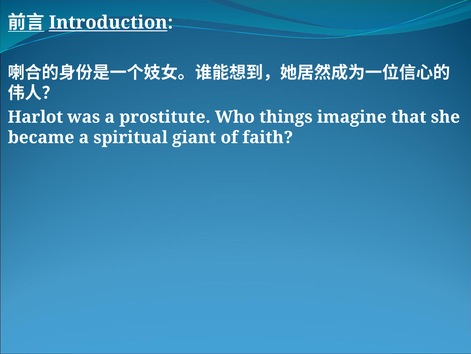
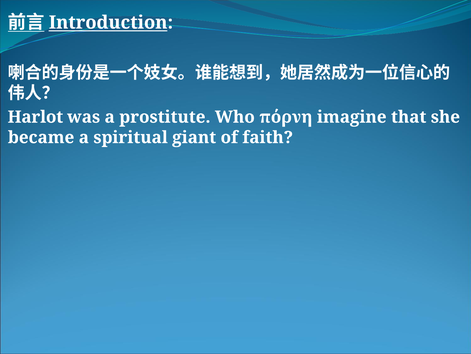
things: things -> πόρνη (286, 117)
